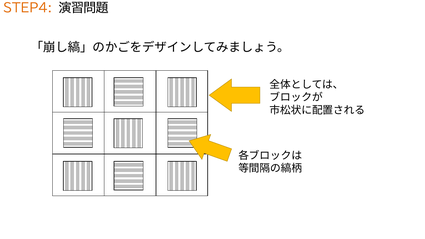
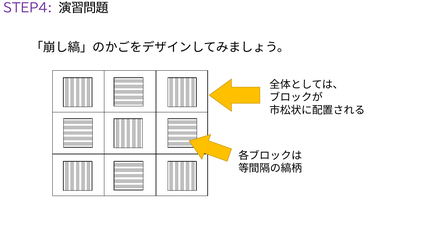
STEP4 colour: orange -> purple (27, 8)
